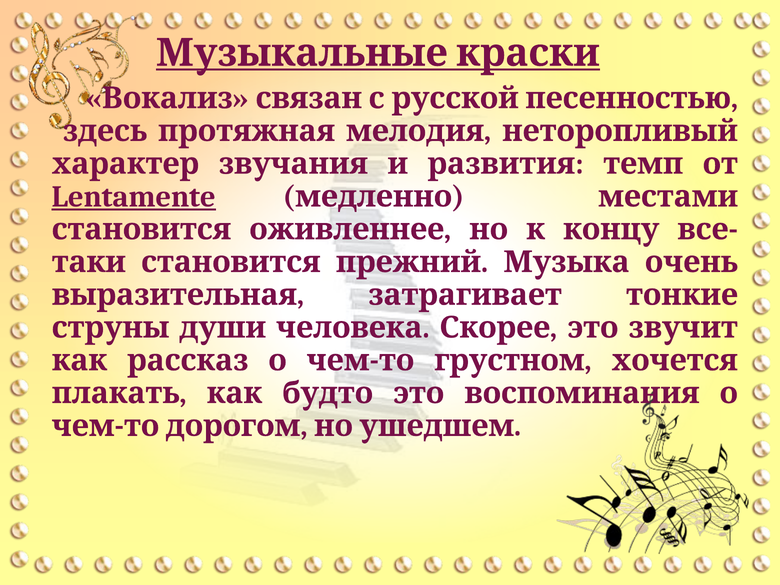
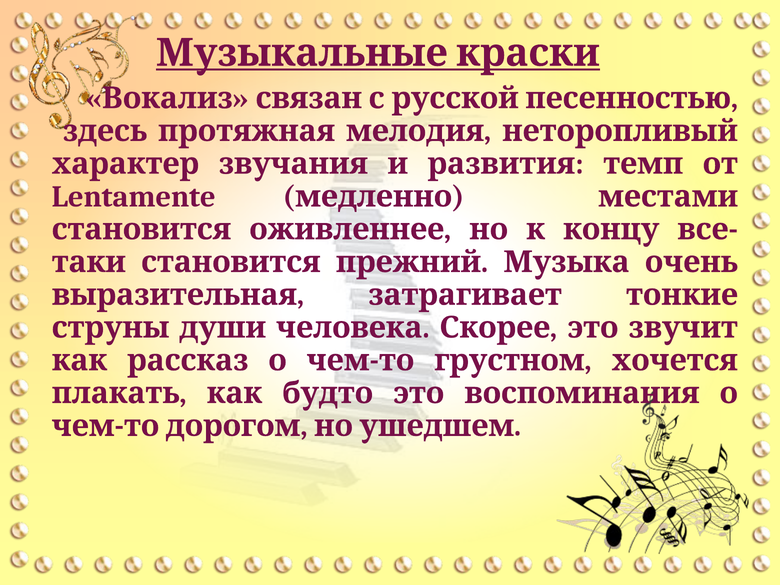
Lentamente underline: present -> none (134, 197)
